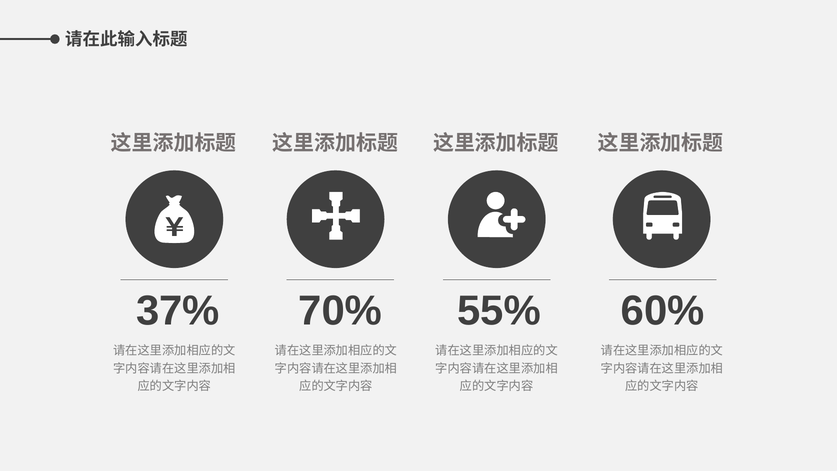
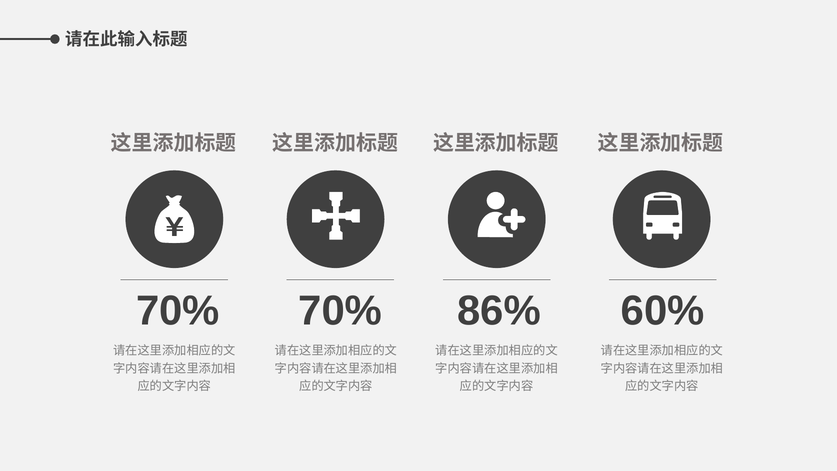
37%: 37% -> 70% (178, 311)
55%: 55% -> 86% (499, 311)
